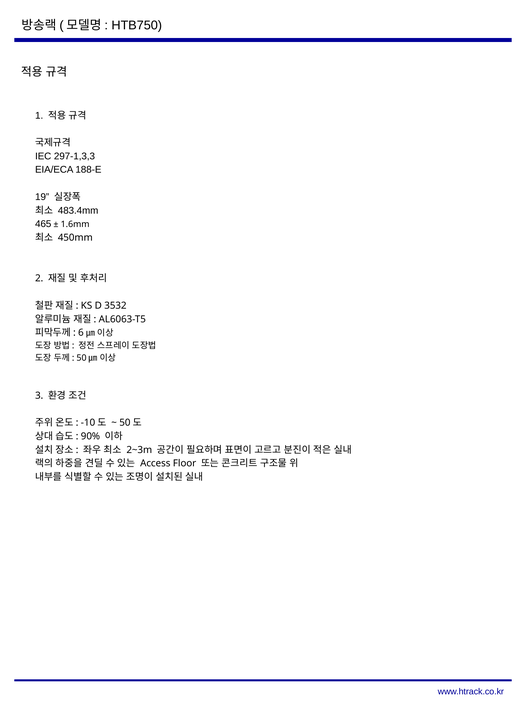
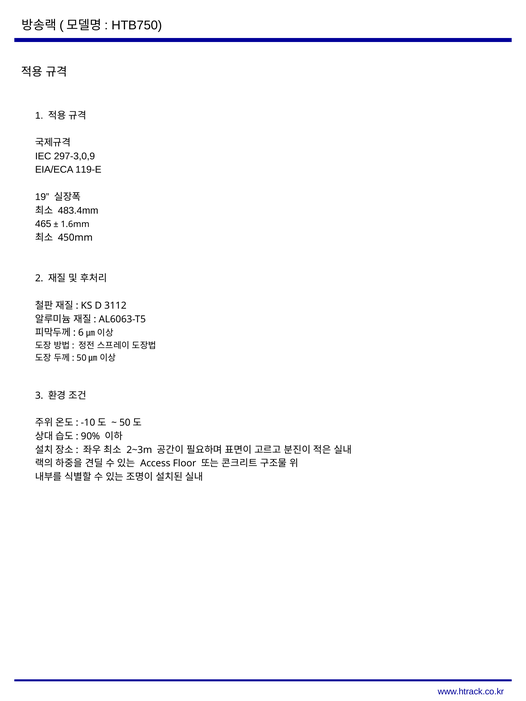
297-1,3,3: 297-1,3,3 -> 297-3,0,9 (74, 156)
188-E: 188-E -> 119-E (88, 170)
3532: 3532 -> 3112 (115, 306)
